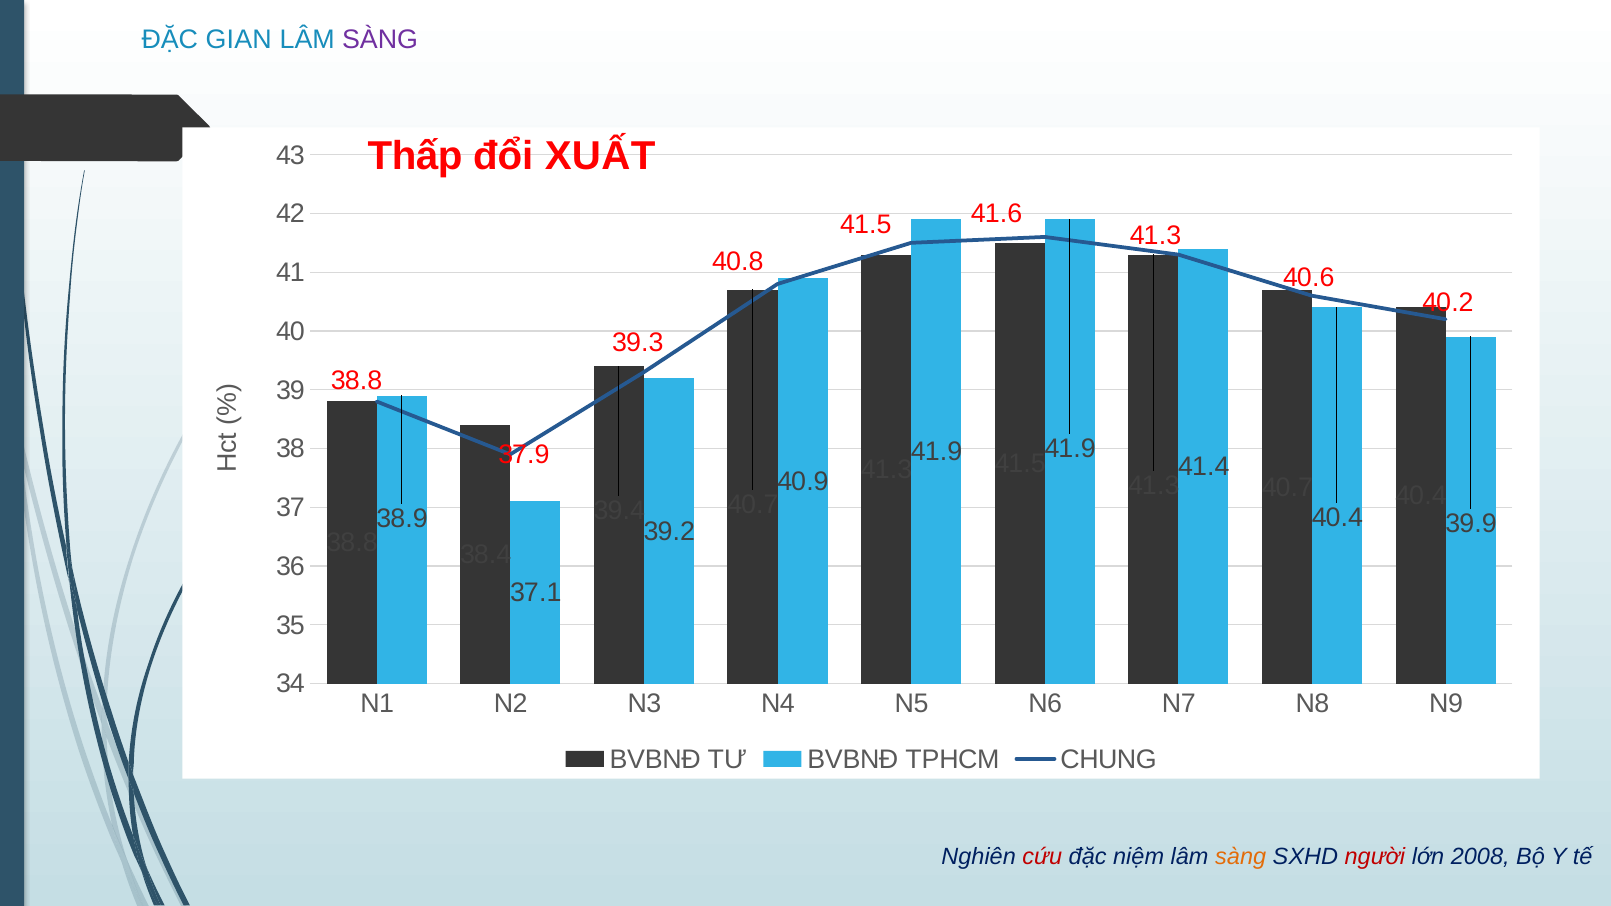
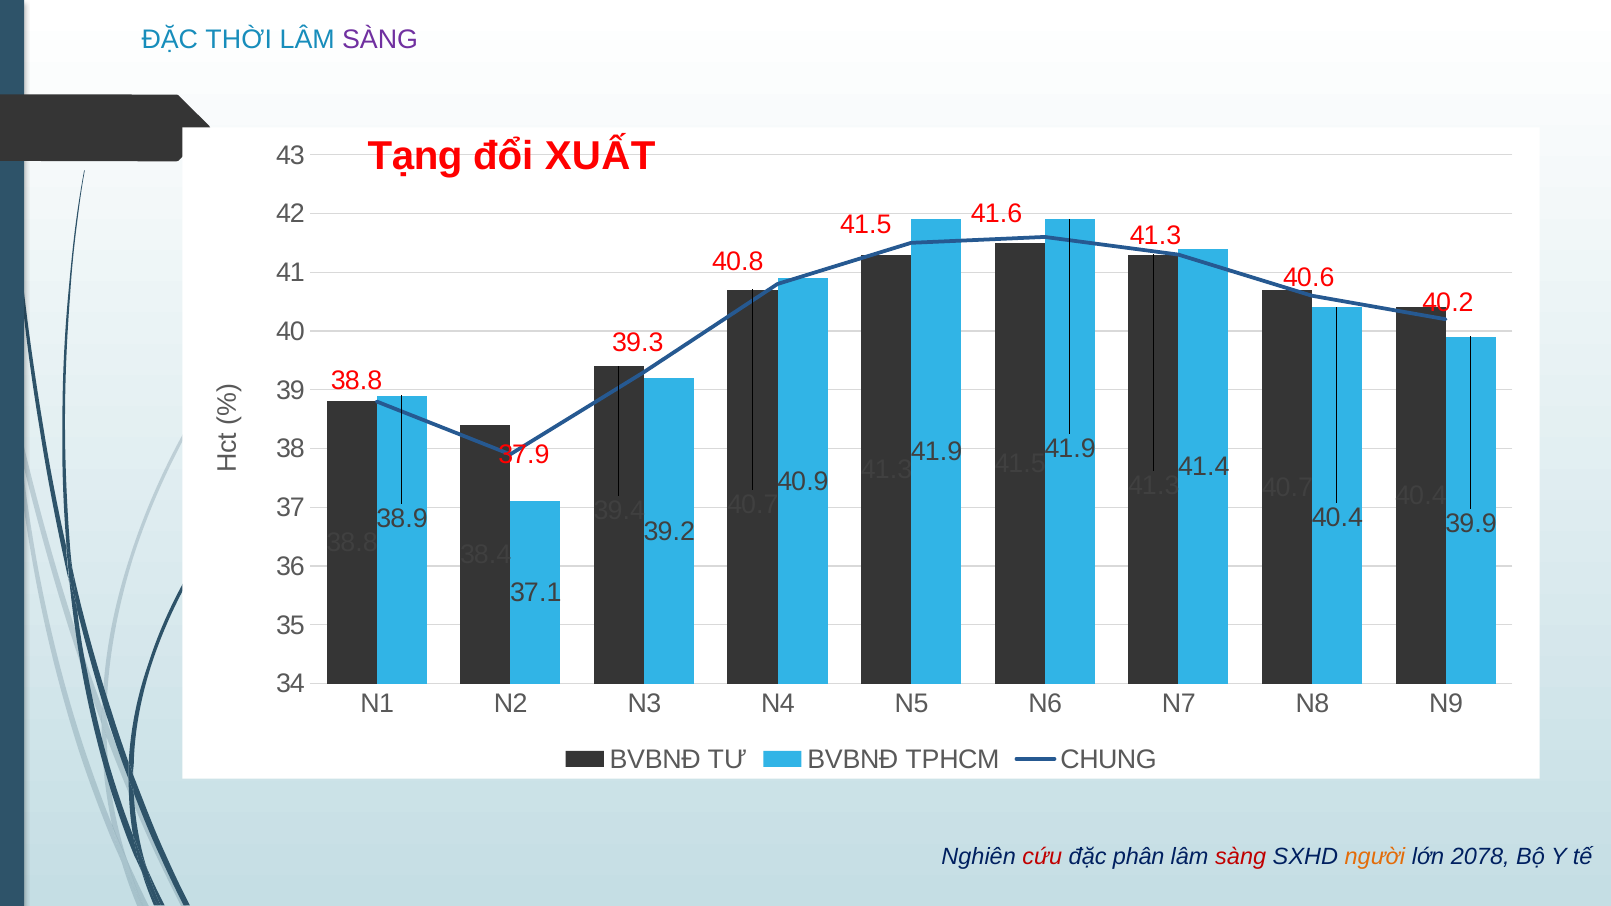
GIAN: GIAN -> THỜI (239, 39)
Thấp: Thấp -> Tạng (415, 156)
niệm: niệm -> phân (1139, 857)
sàng colour: orange -> red (1241, 857)
người colour: red -> orange (1375, 857)
2008: 2008 -> 2078 (1480, 857)
